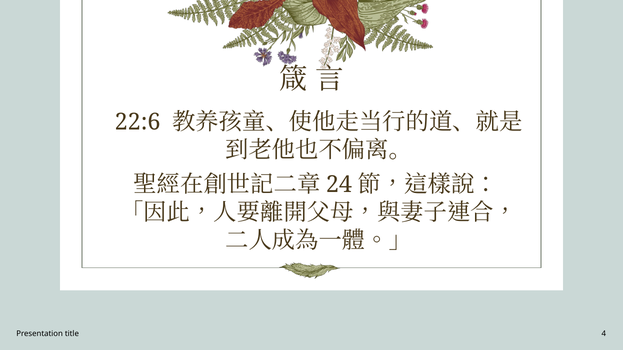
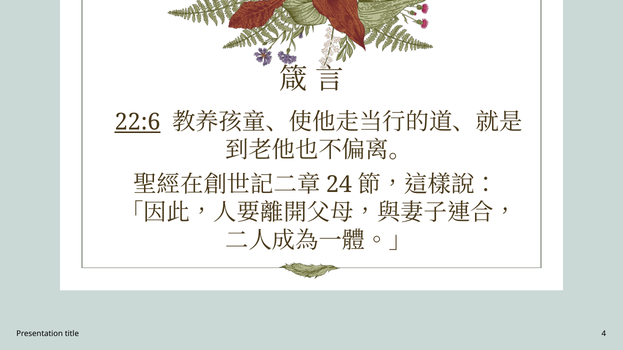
22:6 underline: none -> present (138, 122)
